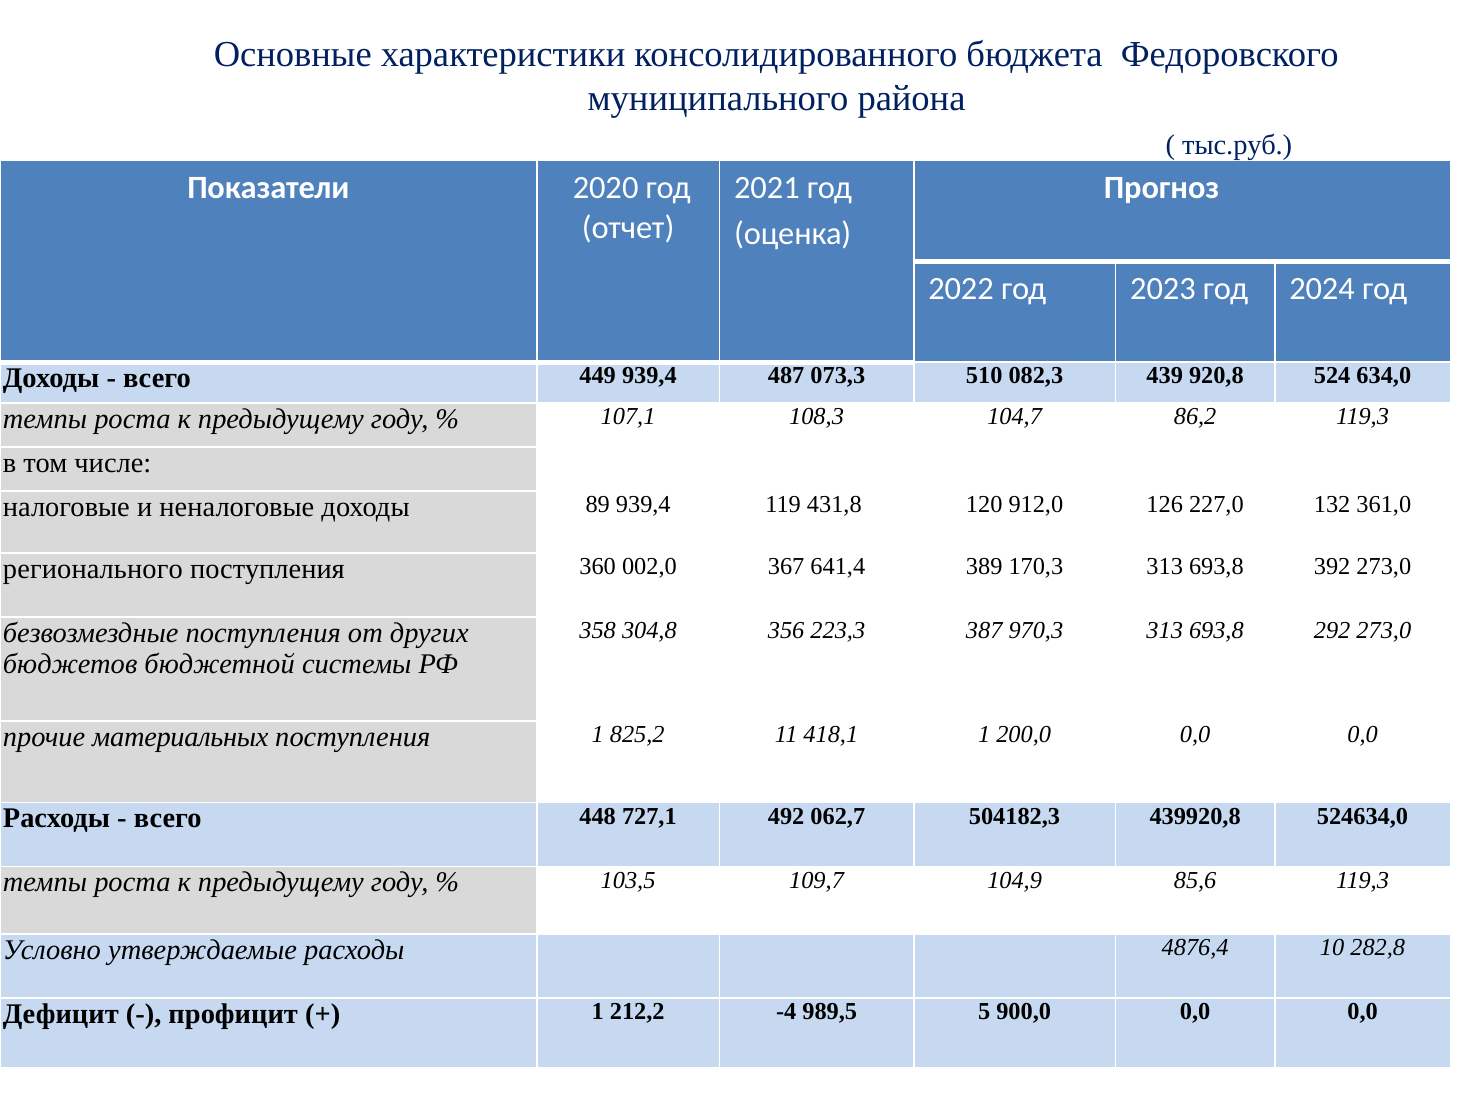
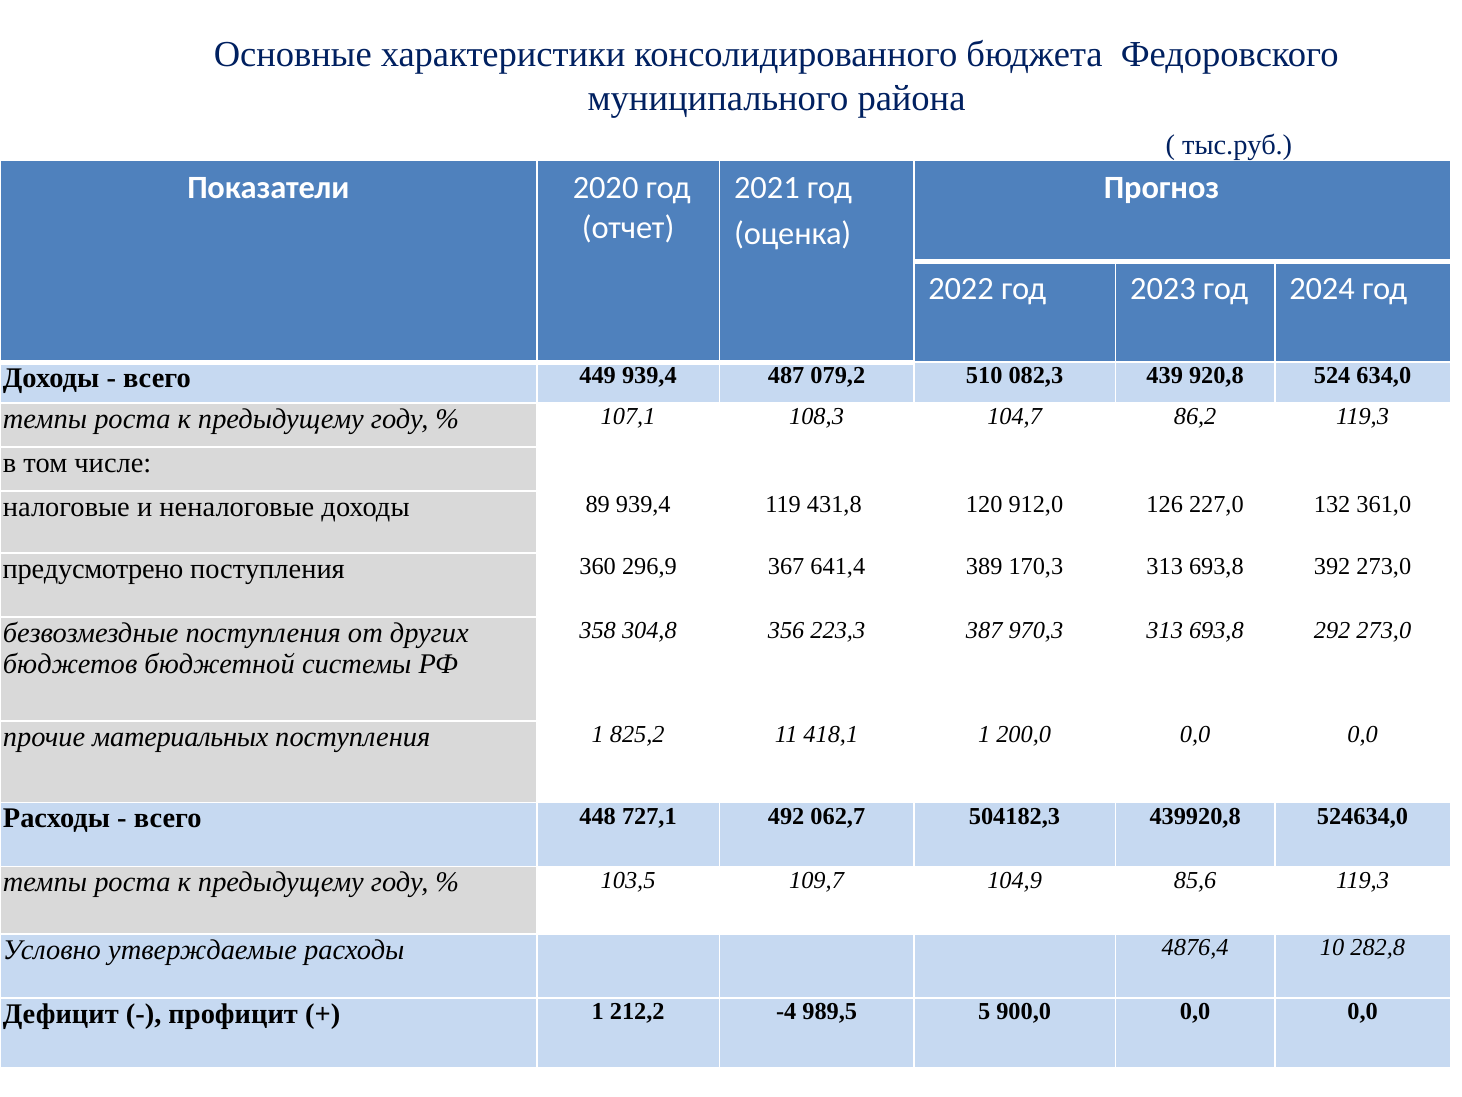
073,3: 073,3 -> 079,2 (838, 376)
регионального: регионального -> предусмотрено (93, 569)
002,0: 002,0 -> 296,9 (649, 567)
